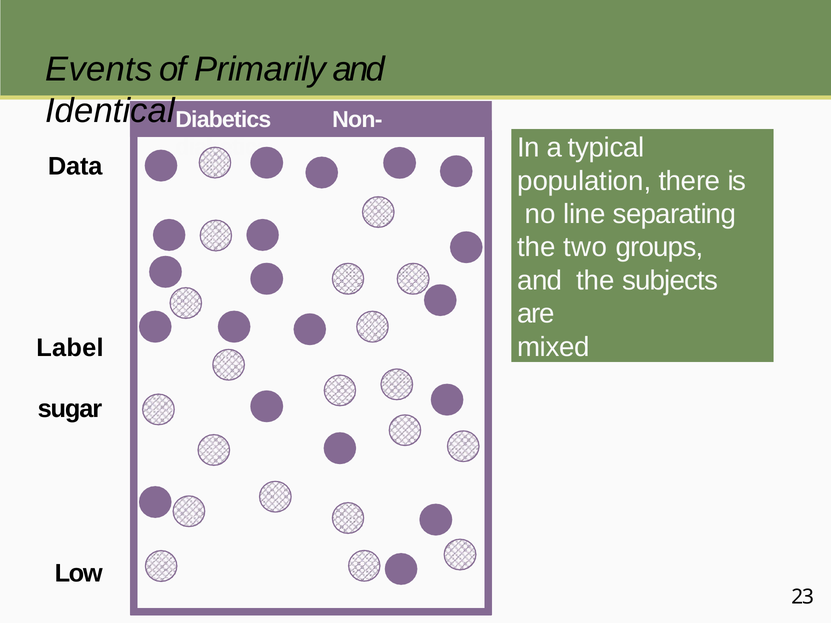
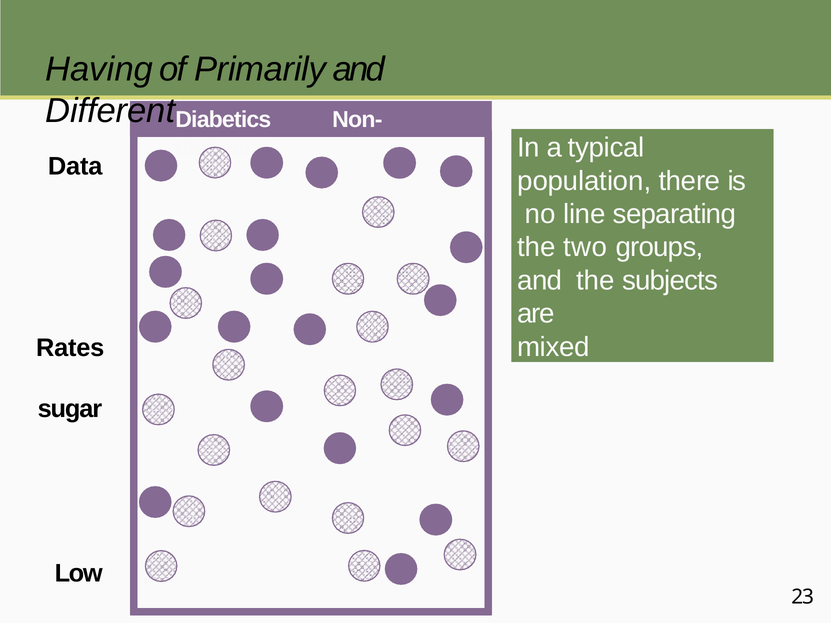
Events: Events -> Having (99, 69)
Identical: Identical -> Different (110, 111)
Label: Label -> Rates (70, 348)
